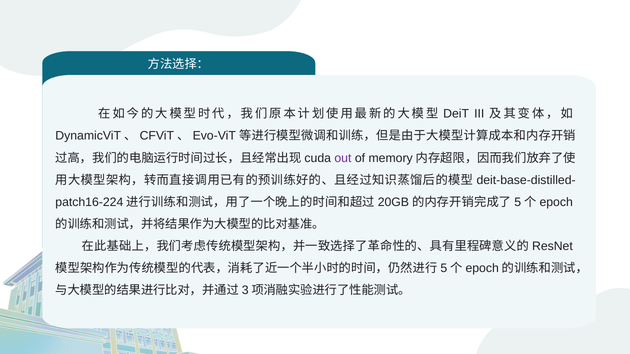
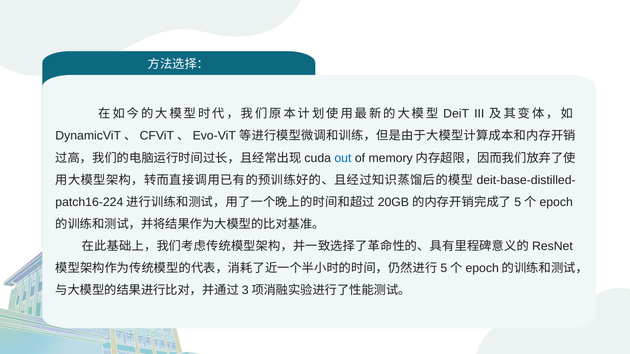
out colour: purple -> blue (343, 158)
